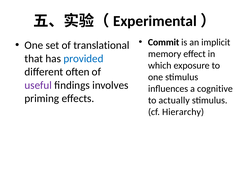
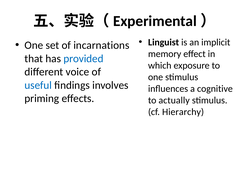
Commit: Commit -> Linguist (164, 42)
translational: translational -> incarnations (101, 45)
often: often -> voice (78, 72)
useful colour: purple -> blue (38, 85)
